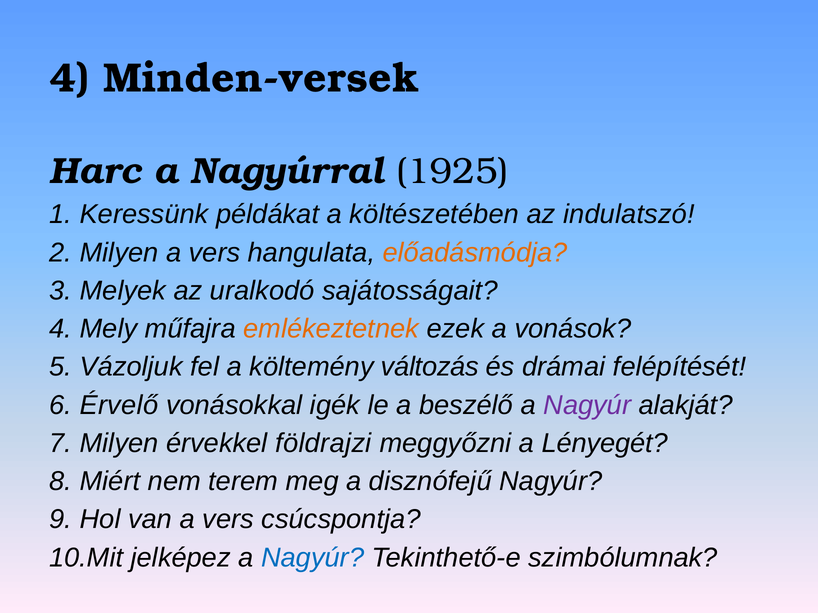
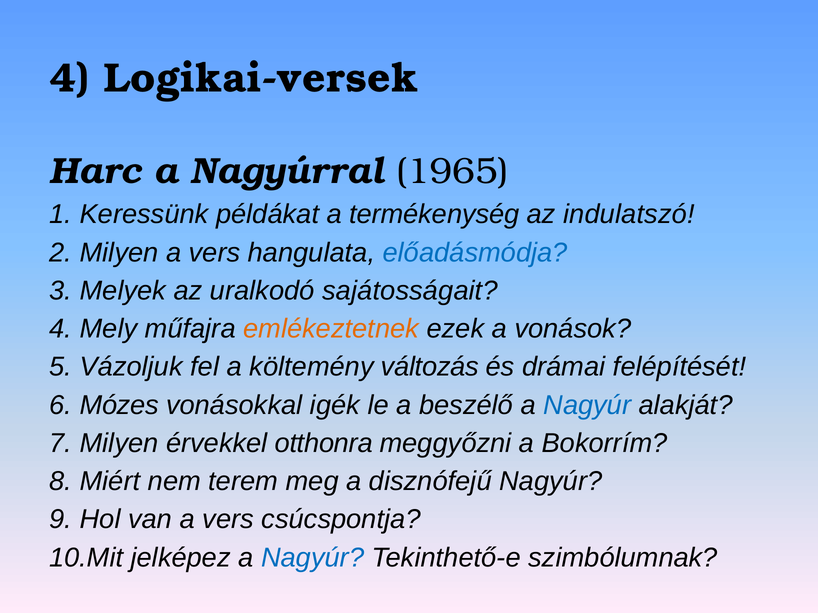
Minden-versek: Minden-versek -> Logikai-versek (261, 79)
1925: 1925 -> 1965 (452, 172)
költészetében: költészetében -> termékenység (434, 215)
előadásmódja colour: orange -> blue (475, 253)
Érvelő: Érvelő -> Mózes (119, 405)
Nagyúr colour: purple -> blue (587, 405)
földrajzi: földrajzi -> otthonra (324, 444)
Lényegét: Lényegét -> Bokorrím (605, 444)
